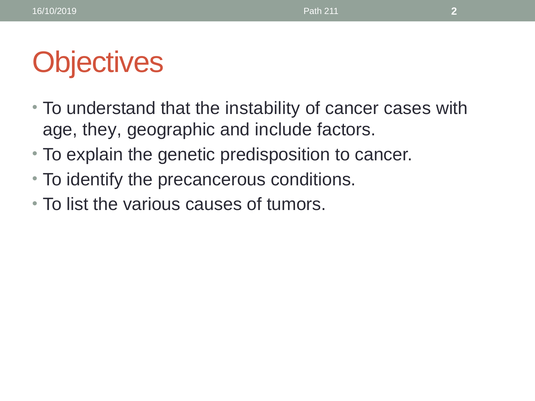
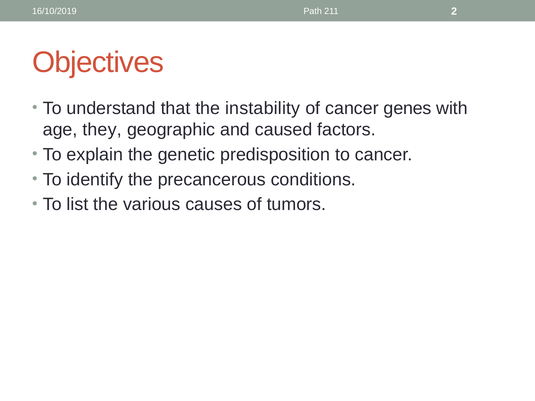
cases: cases -> genes (408, 108)
include: include -> caused (284, 130)
